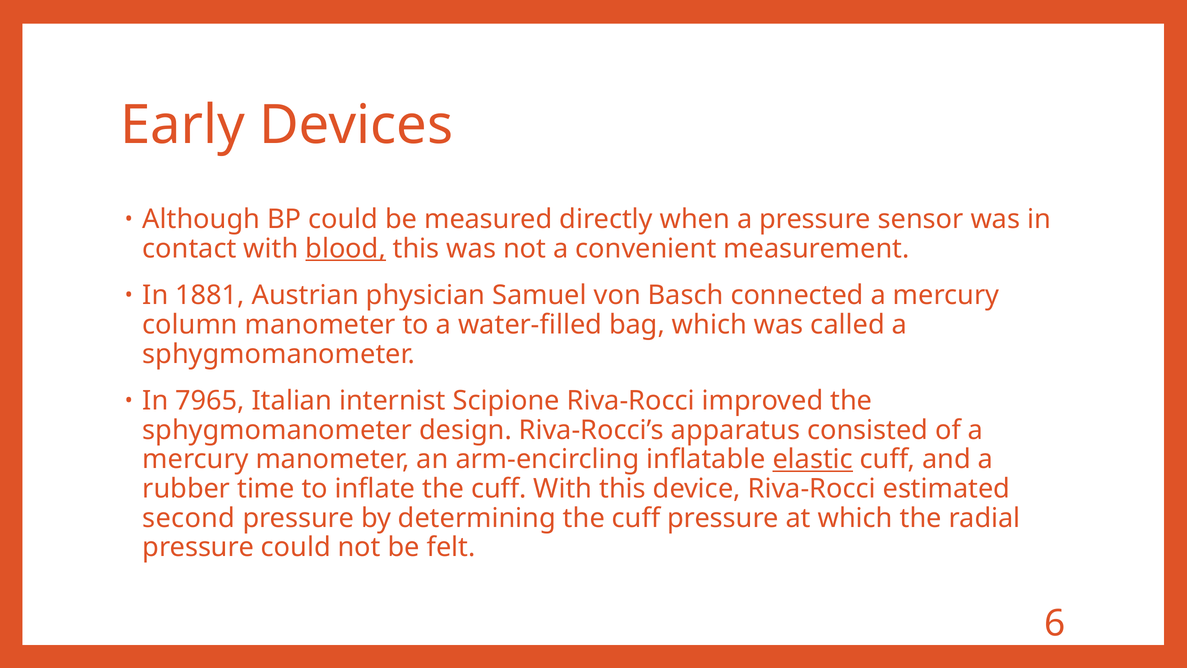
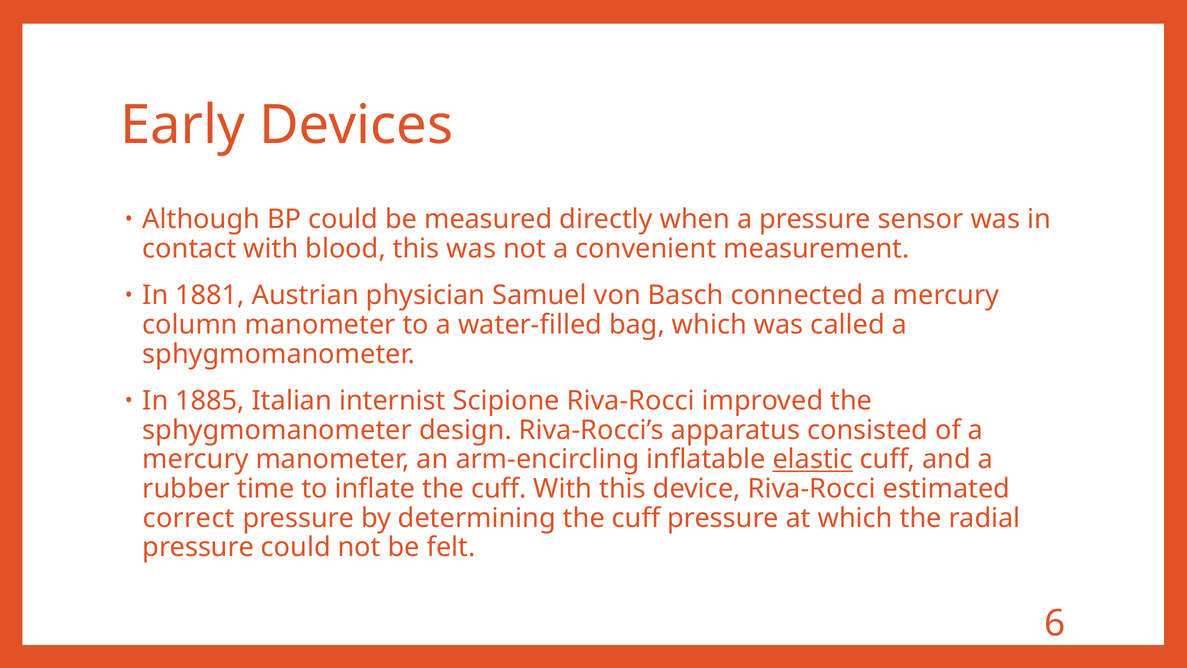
blood underline: present -> none (346, 249)
7965: 7965 -> 1885 (210, 401)
second: second -> correct (189, 518)
